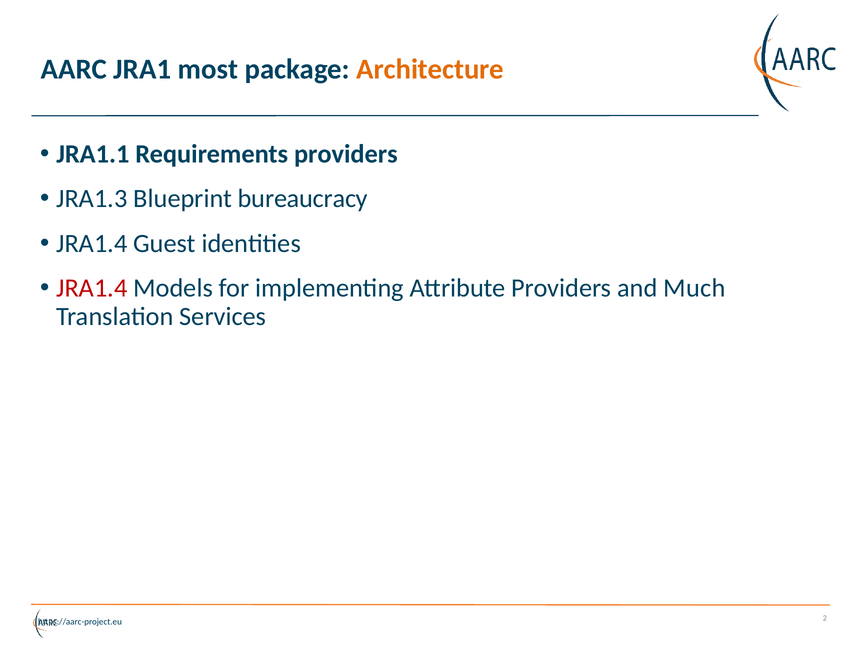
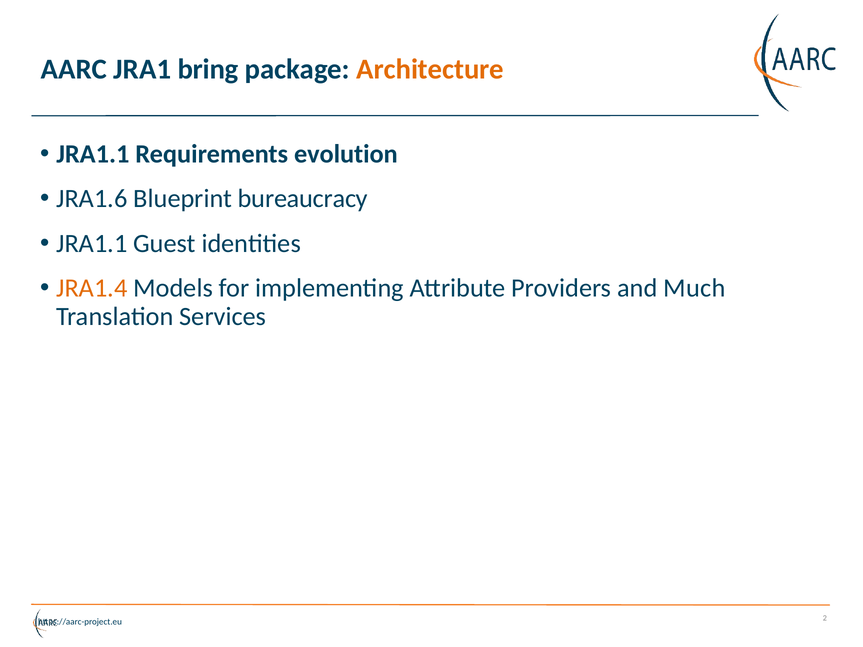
most: most -> bring (208, 69)
Requirements providers: providers -> evolution (346, 154)
JRA1.3: JRA1.3 -> JRA1.6 (92, 199)
JRA1.4: JRA1.4 -> JRA1.1 (92, 244)
JRA1.4 colour: red -> orange (92, 288)
